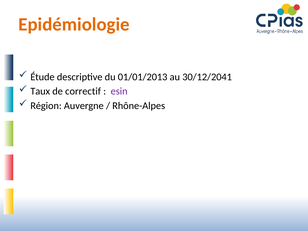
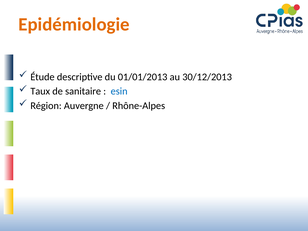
30/12/2041: 30/12/2041 -> 30/12/2013 (207, 77)
correctif: correctif -> sanitaire (83, 91)
esin colour: purple -> blue (119, 91)
